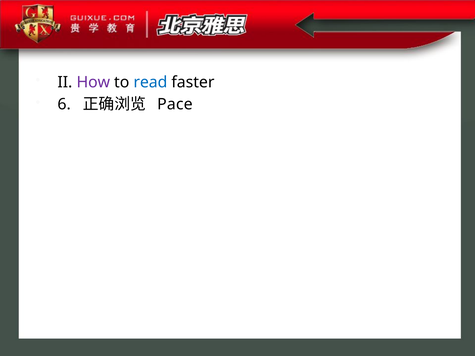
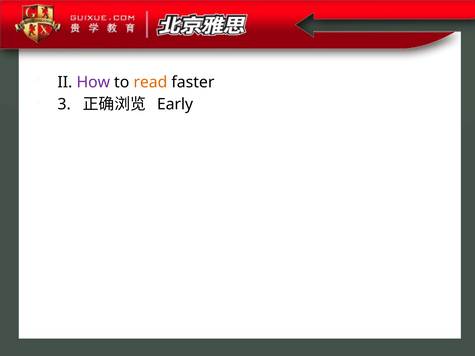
read colour: blue -> orange (150, 82)
6: 6 -> 3 (64, 104)
Pace: Pace -> Early (175, 104)
